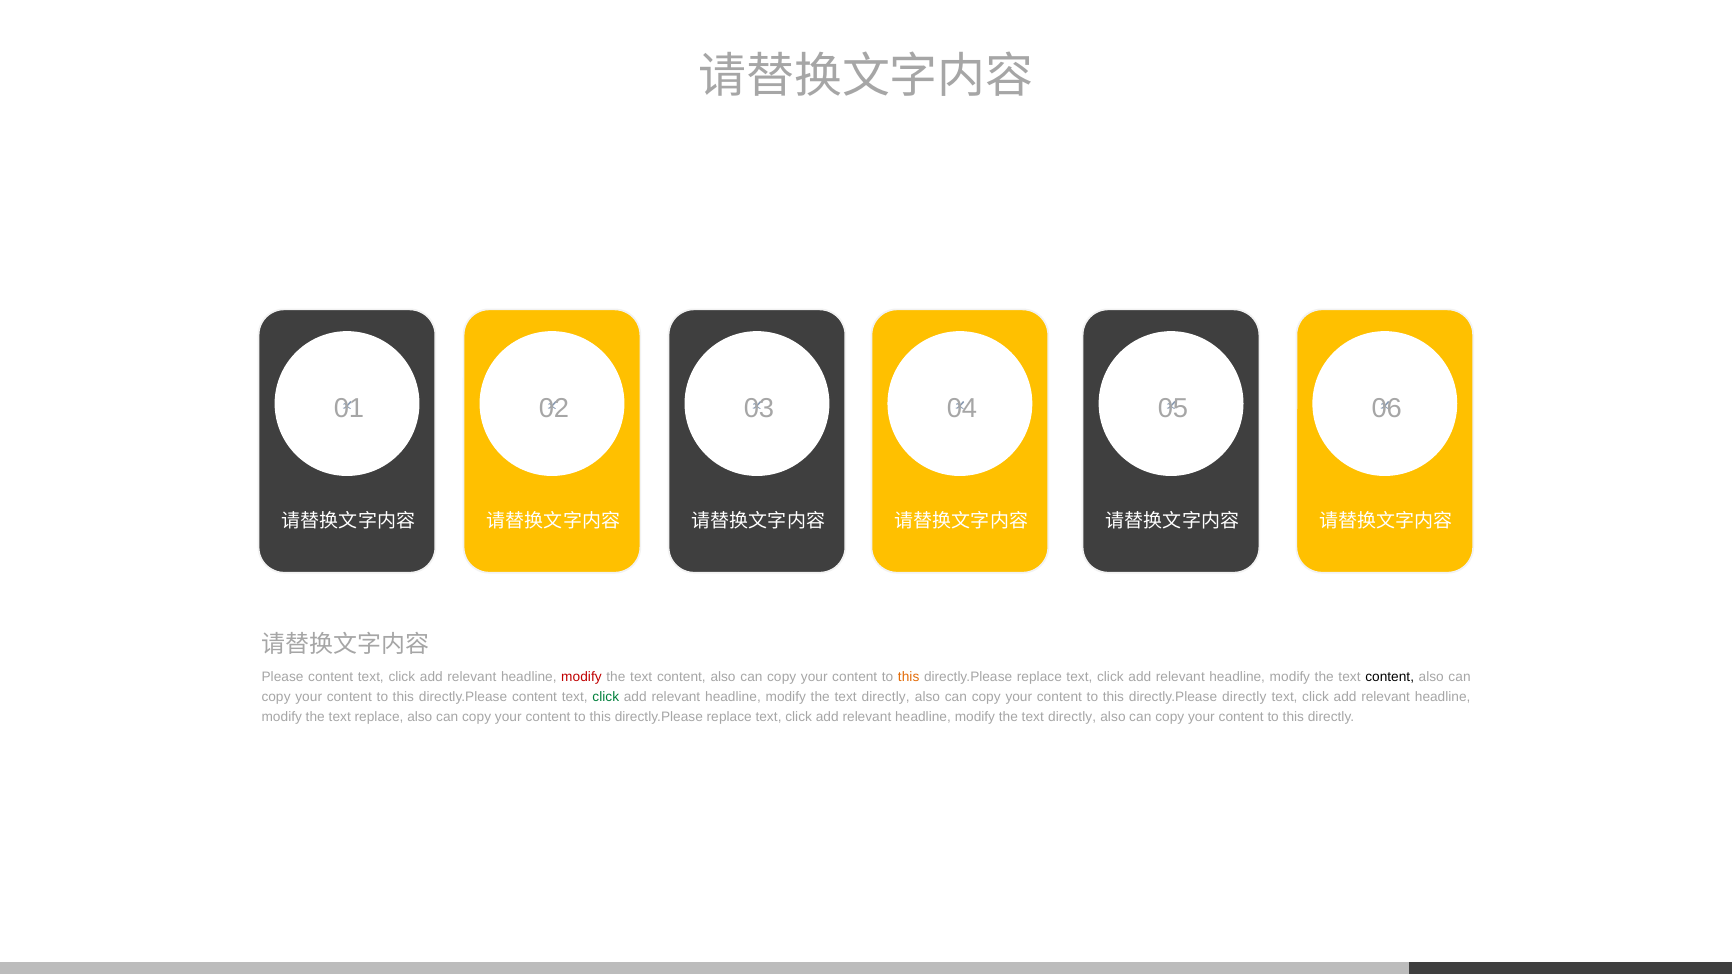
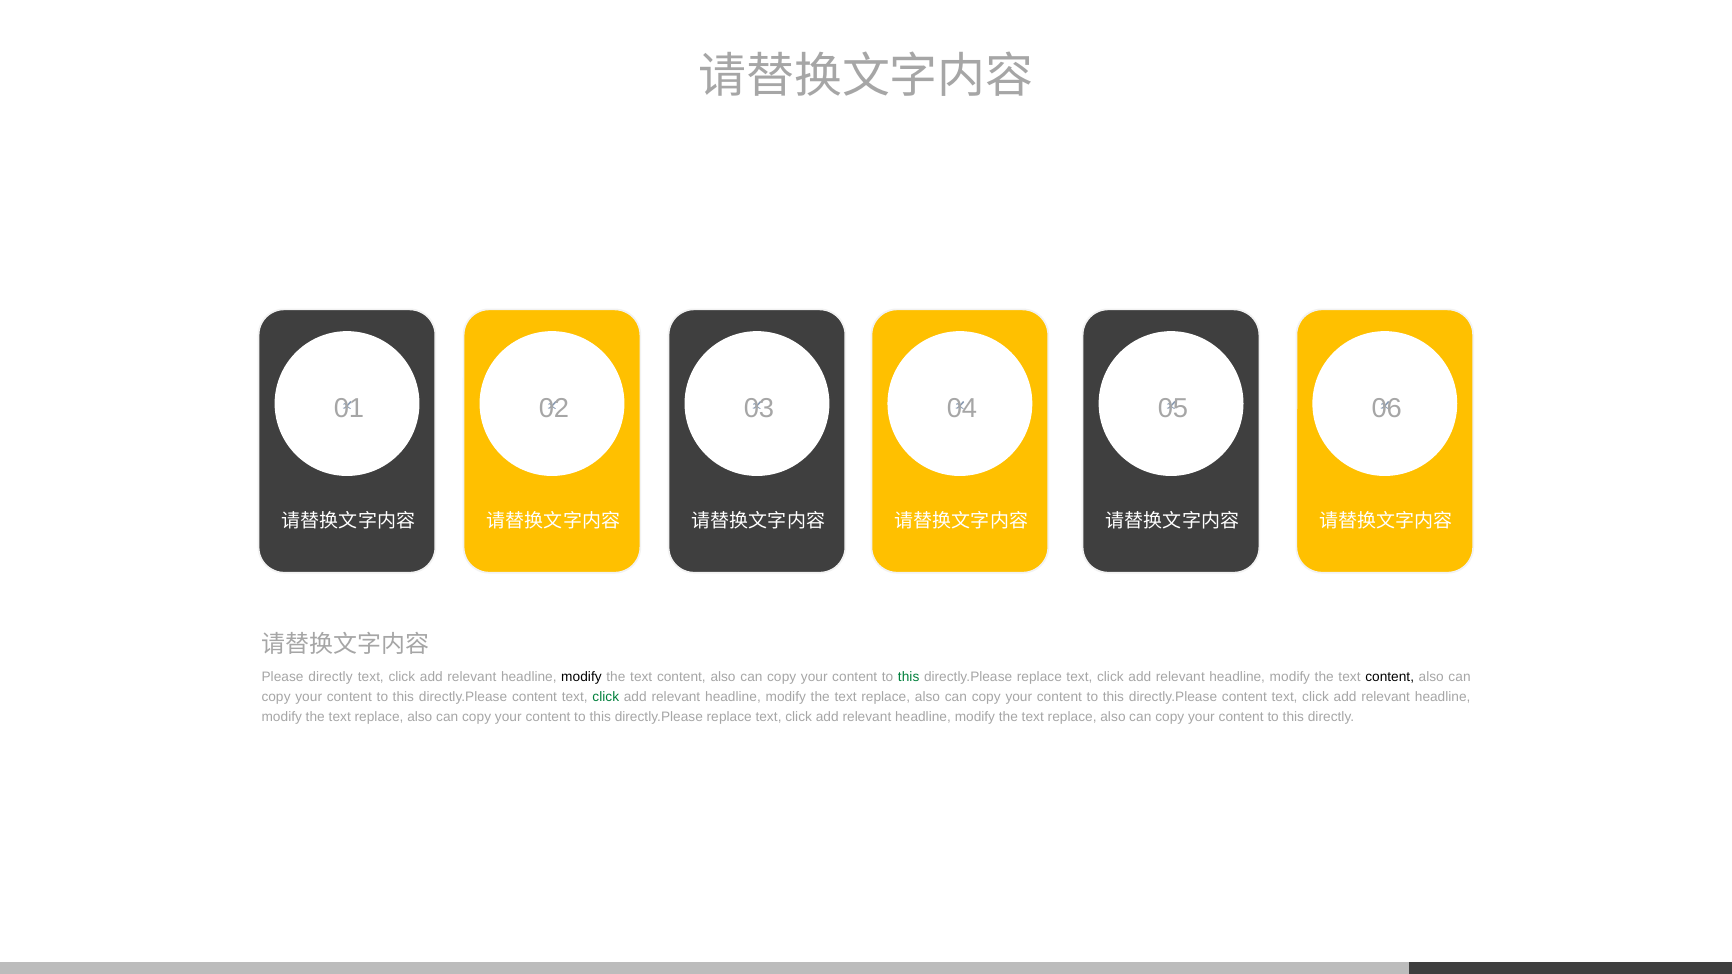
Please content: content -> directly (331, 678)
modify colour: red -> black (581, 678)
this colour: orange -> green (909, 678)
directly: directly -> replace (886, 697)
directly: directly -> content (1244, 697)
directly: directly -> replace (1072, 717)
